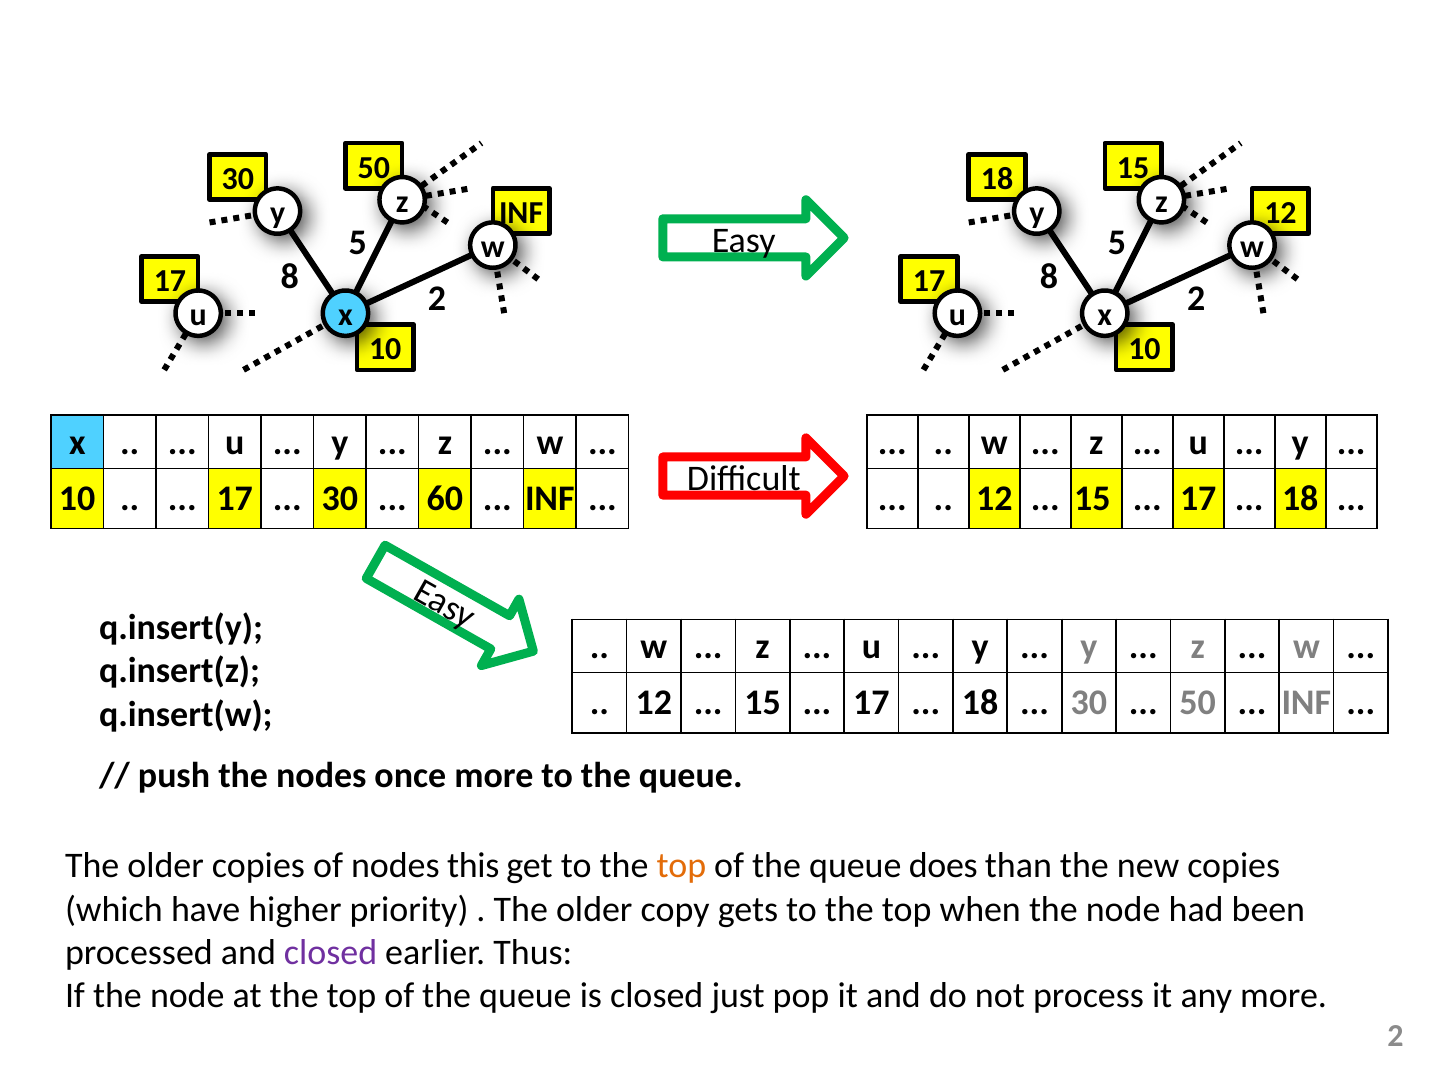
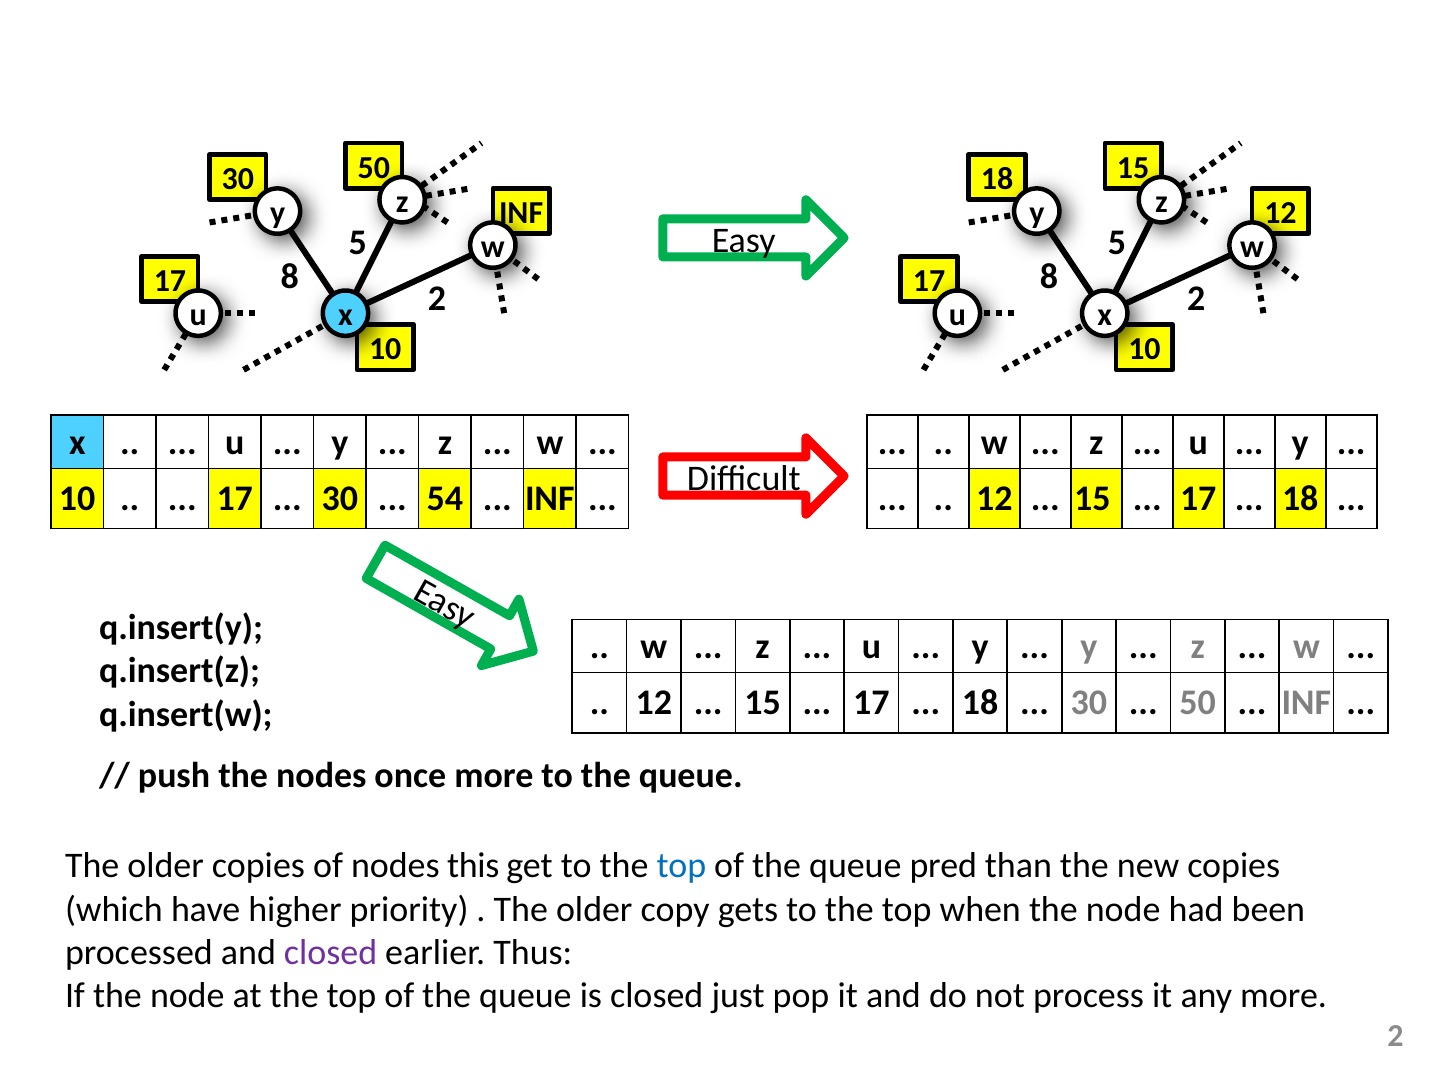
60: 60 -> 54 (445, 499)
top colour: orange -> blue (681, 865)
does: does -> pred (943, 865)
